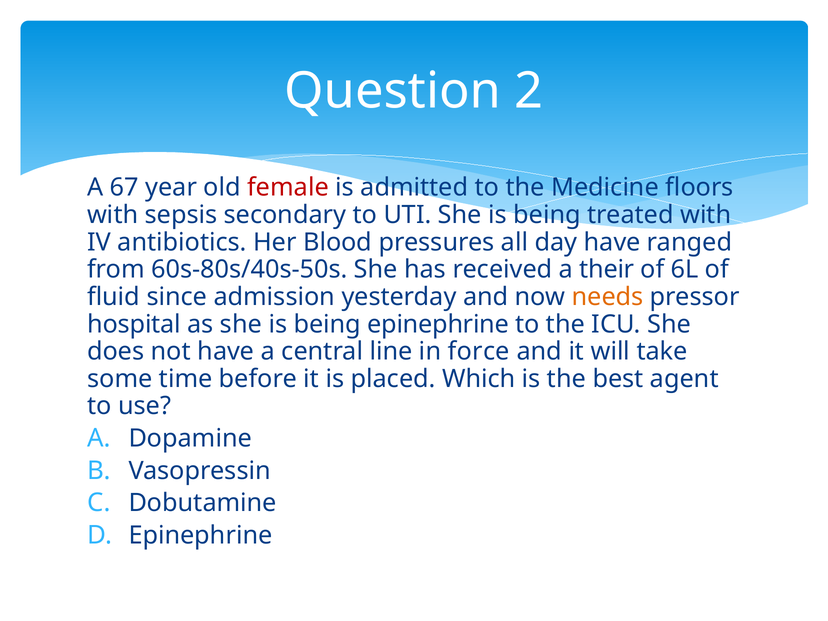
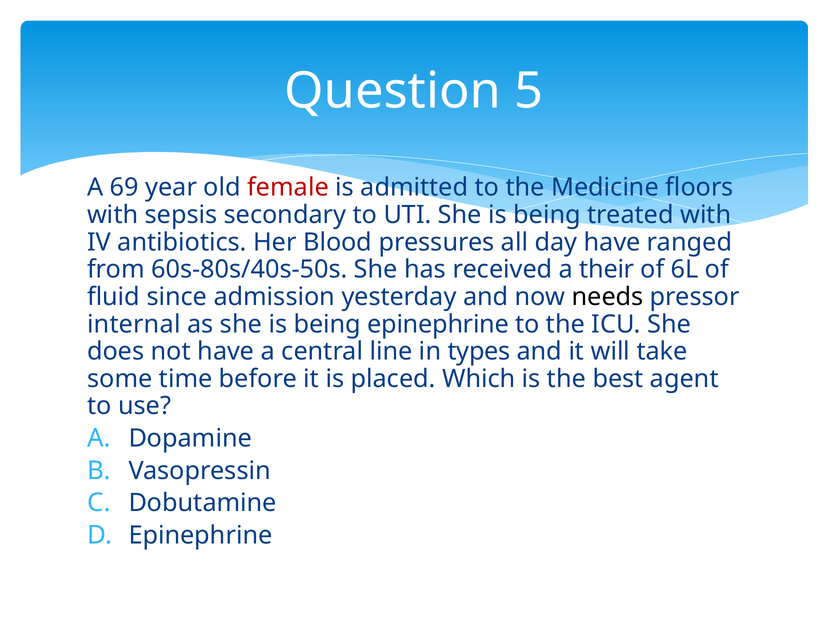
2: 2 -> 5 (529, 91)
67: 67 -> 69 (124, 188)
needs colour: orange -> black (608, 297)
hospital: hospital -> internal (134, 324)
force: force -> types (479, 352)
